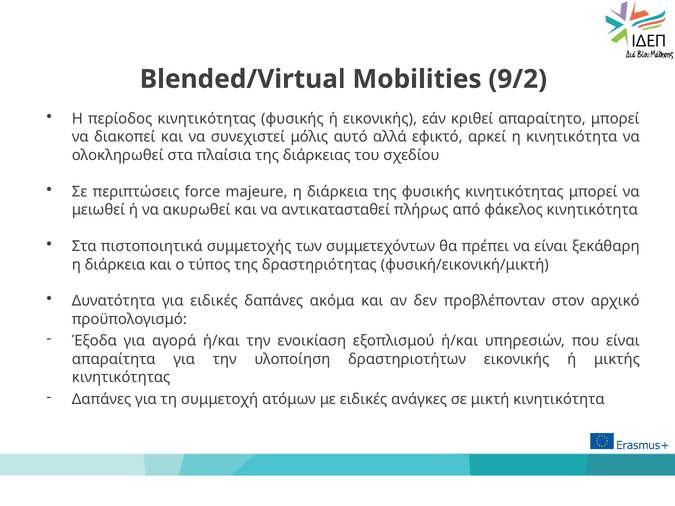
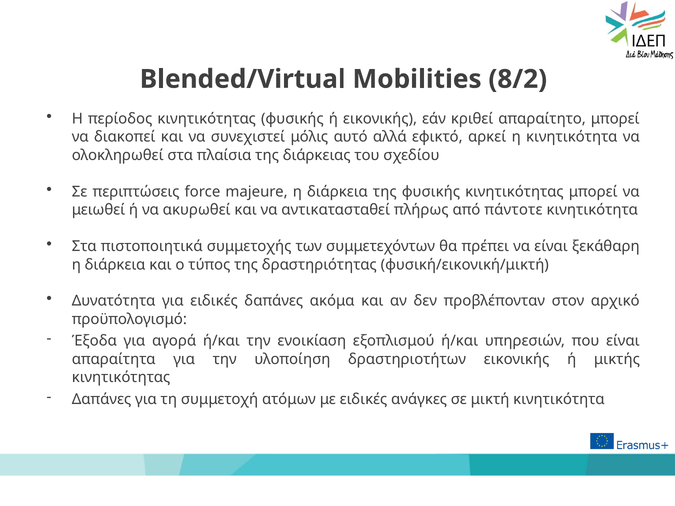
9/2: 9/2 -> 8/2 (518, 79)
φάκελος: φάκελος -> πάντοτε (513, 210)
